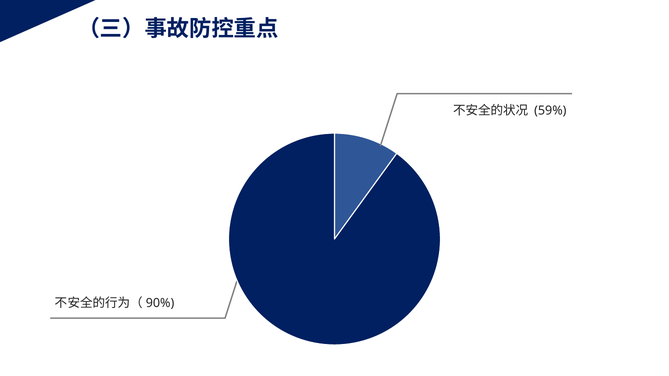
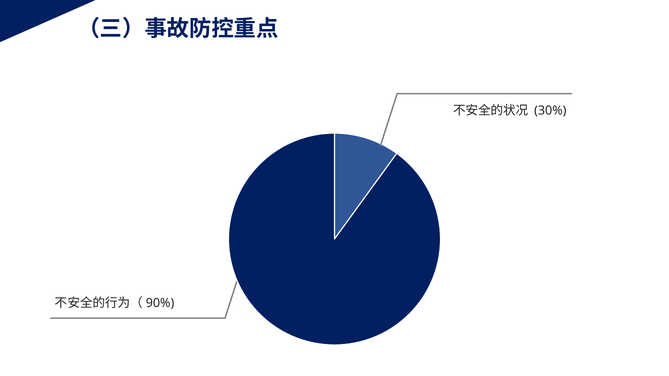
59%: 59% -> 30% (550, 111)
